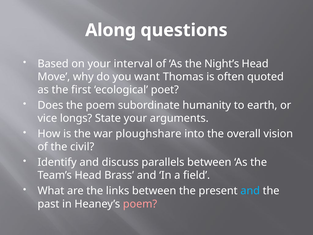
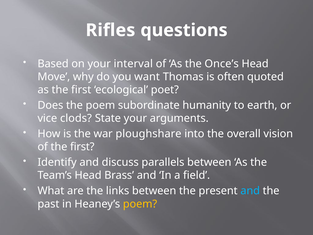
Along: Along -> Rifles (110, 30)
Night’s: Night’s -> Once’s (222, 64)
longs: longs -> clods (76, 118)
of the civil: civil -> first (82, 147)
poem colour: pink -> yellow (140, 204)
